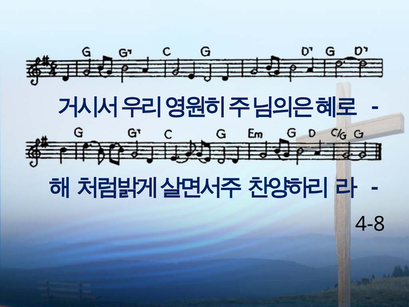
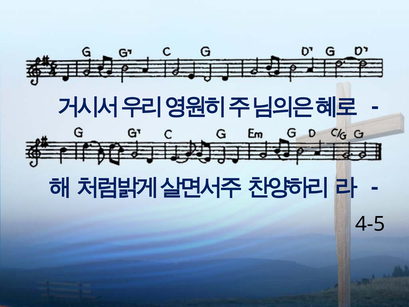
4-8: 4-8 -> 4-5 (370, 224)
